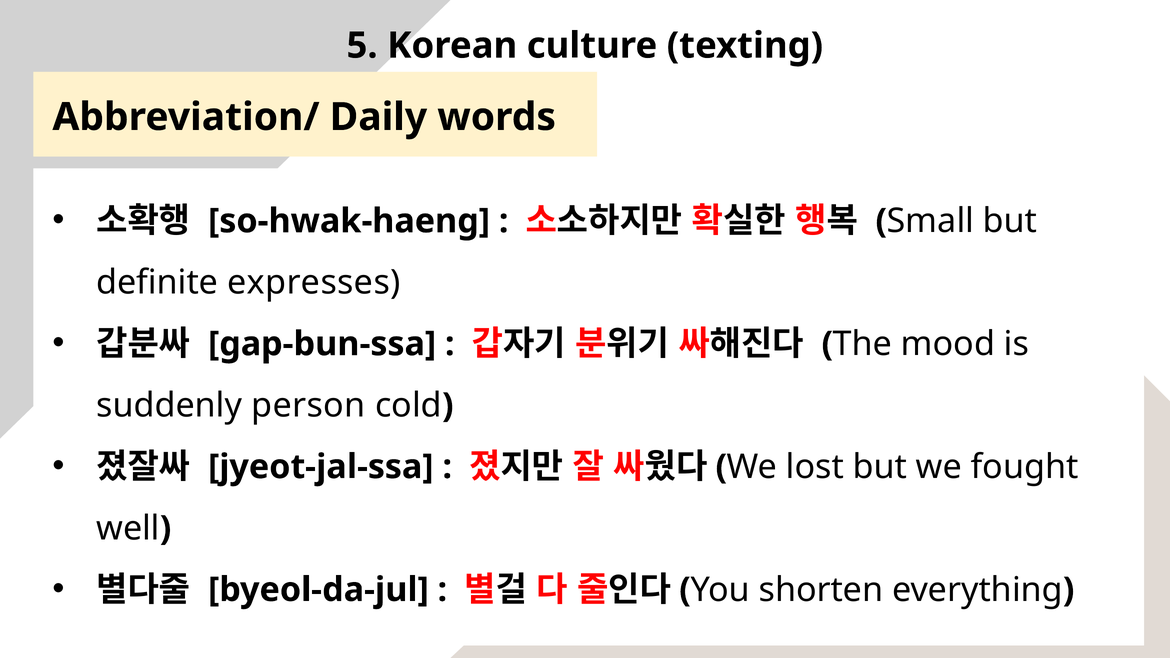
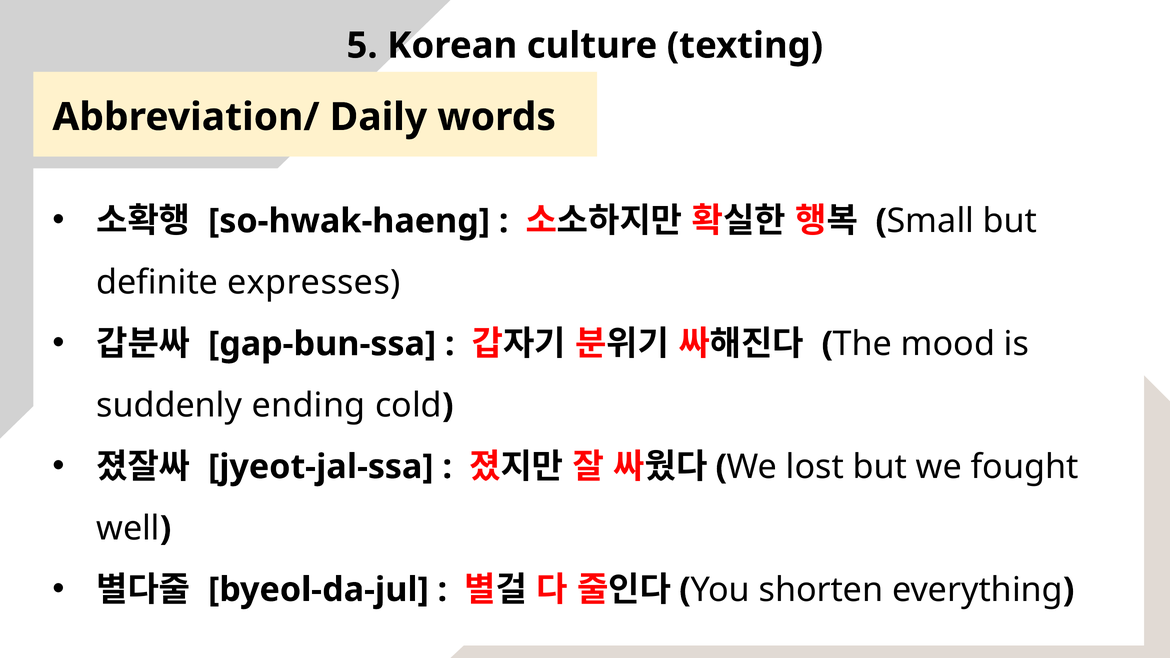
person: person -> ending (308, 405)
